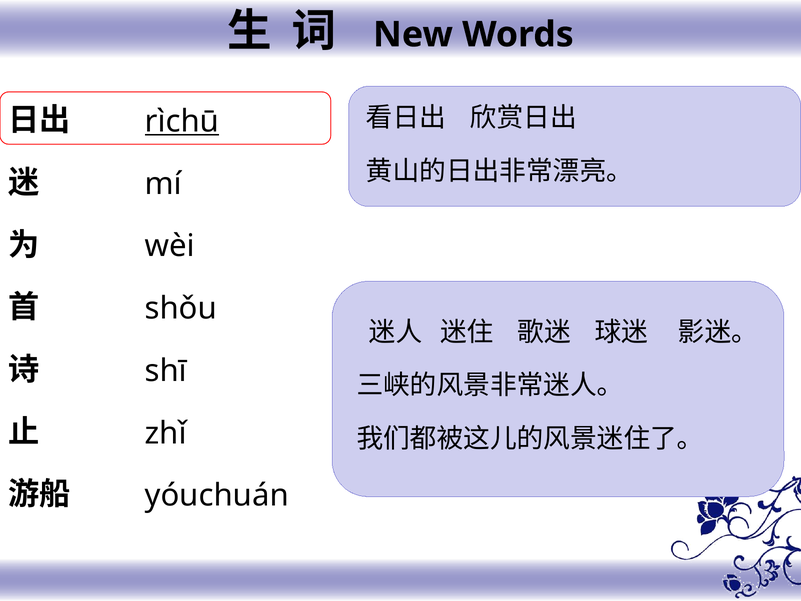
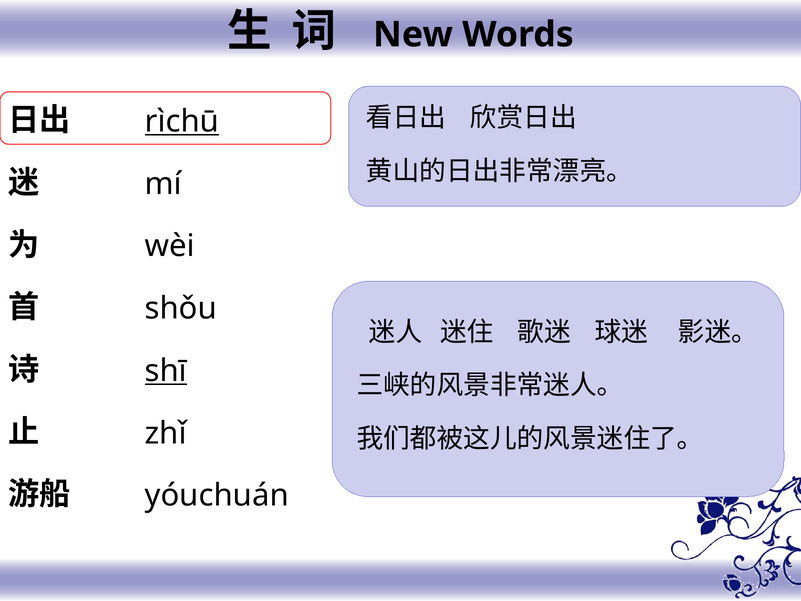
shī underline: none -> present (166, 371)
